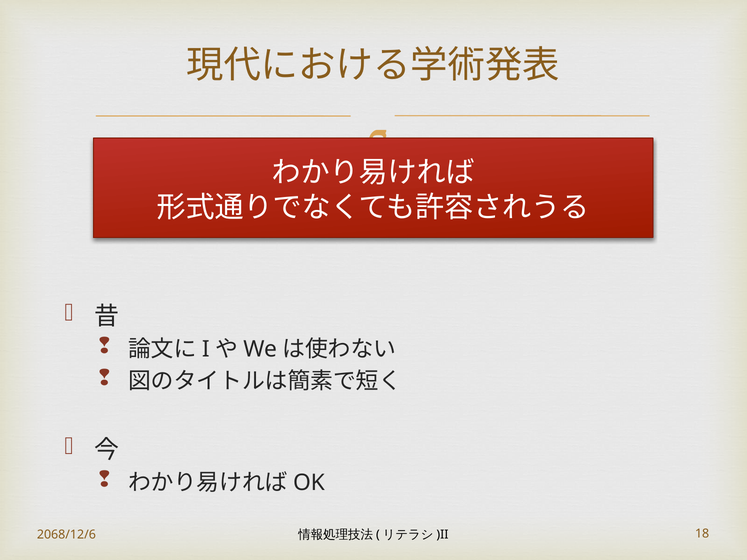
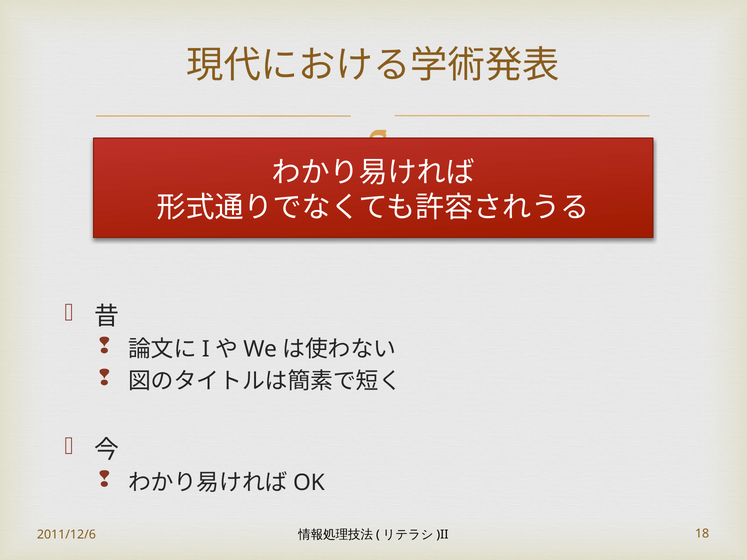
2068/12/6: 2068/12/6 -> 2011/12/6 (66, 535)
